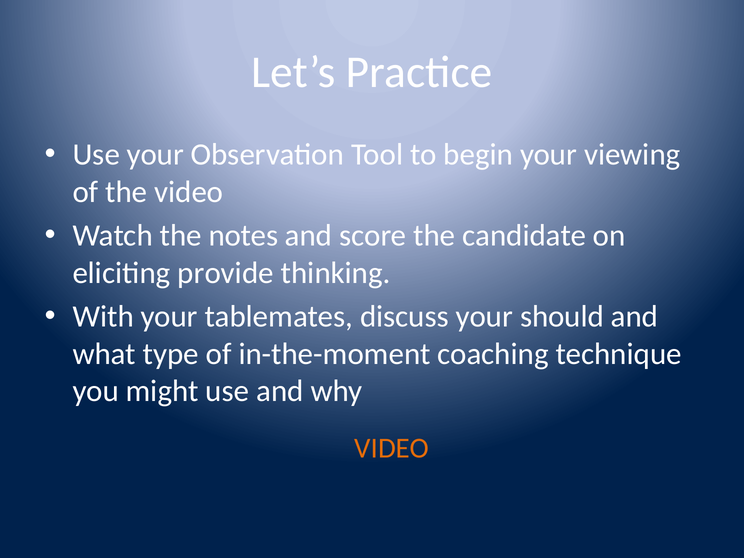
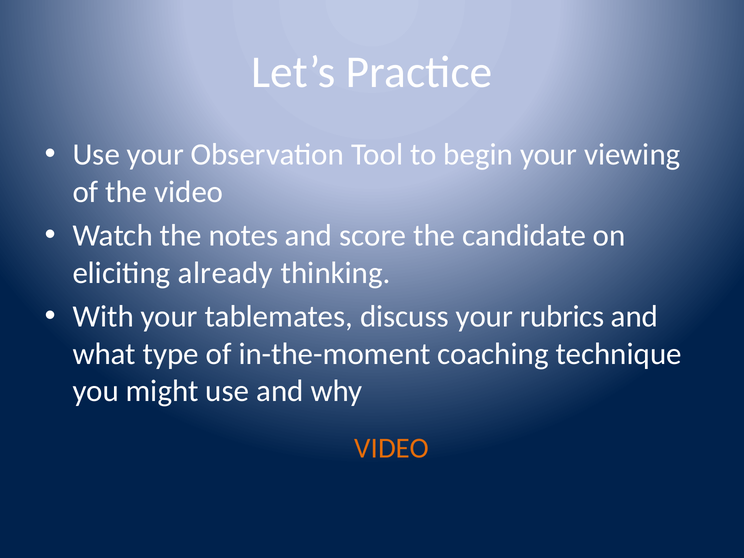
provide: provide -> already (225, 273)
should: should -> rubrics (562, 317)
